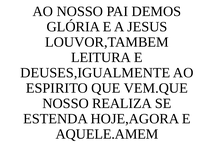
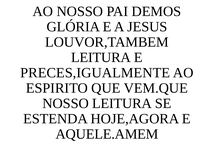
DEUSES,IGUALMENTE: DEUSES,IGUALMENTE -> PRECES,IGUALMENTE (95, 73)
NOSSO REALIZA: REALIZA -> LEITURA (122, 103)
